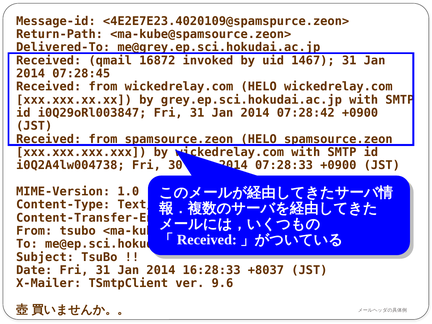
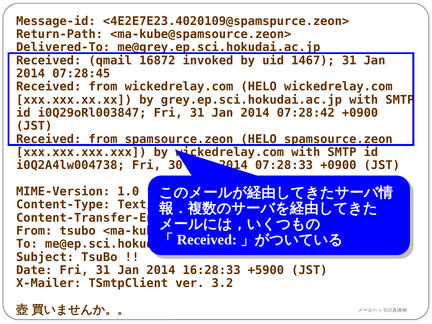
+8037: +8037 -> +5900 (266, 270)
9.6: 9.6 -> 3.2 (222, 283)
